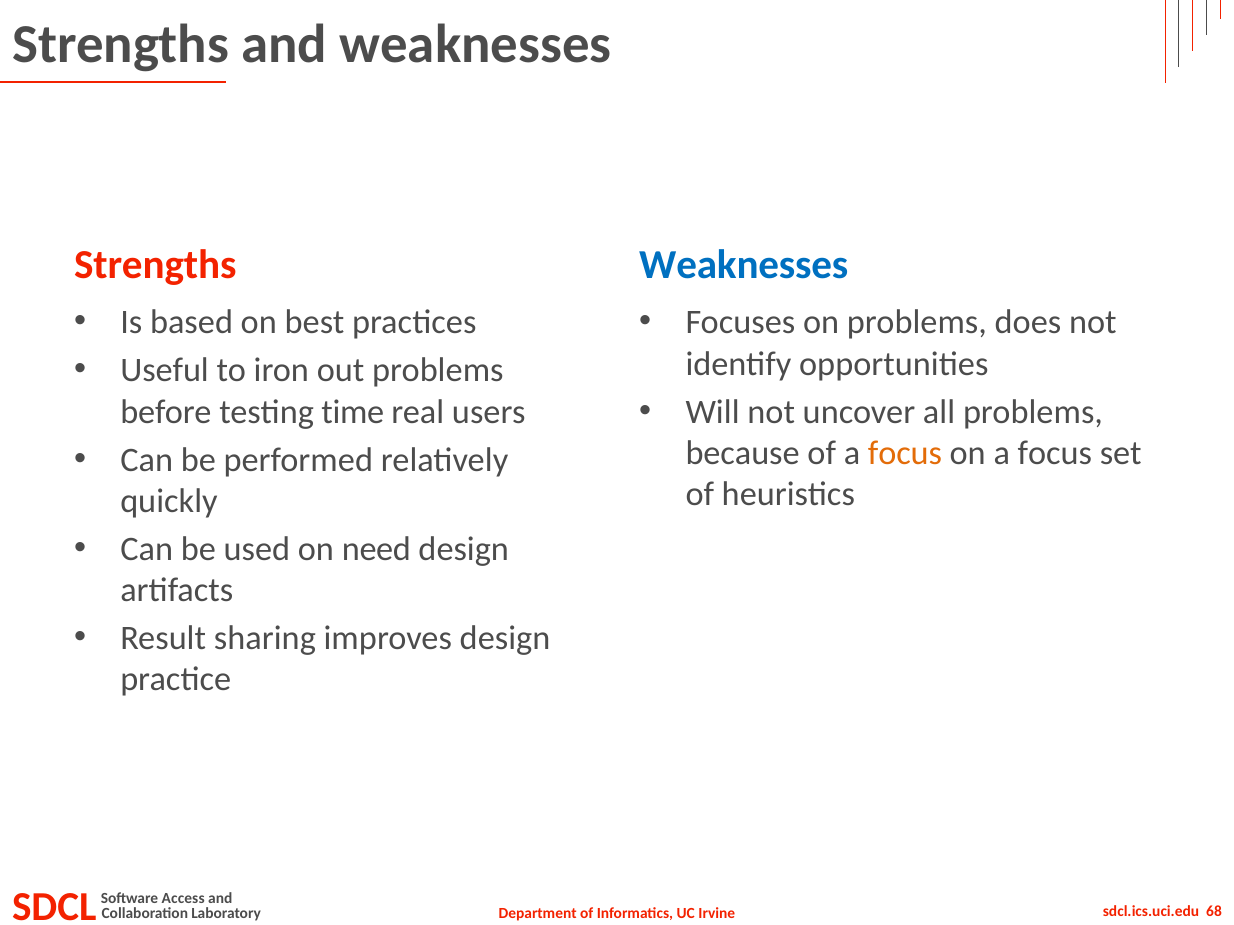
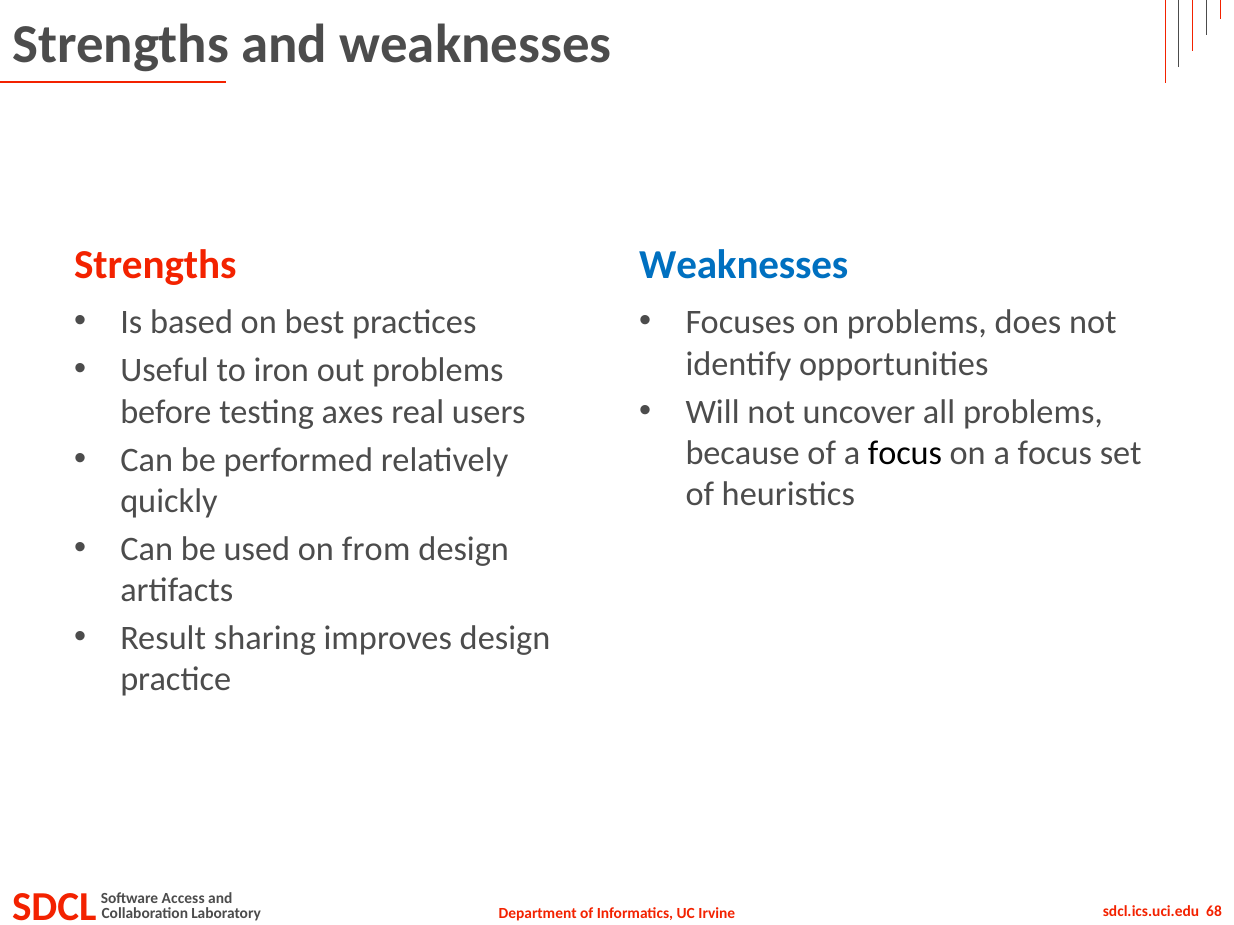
time: time -> axes (353, 412)
focus colour: orange -> black (905, 453)
need: need -> from (376, 549)
